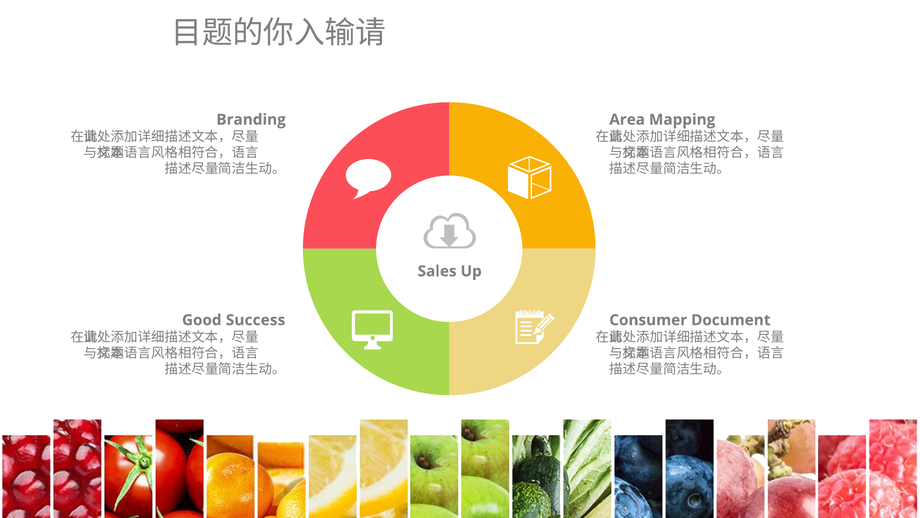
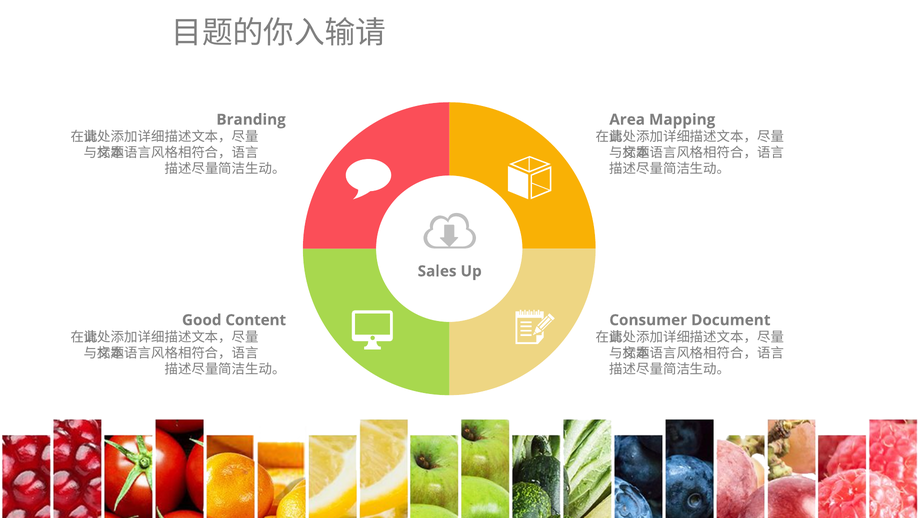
Success: Success -> Content (256, 320)
